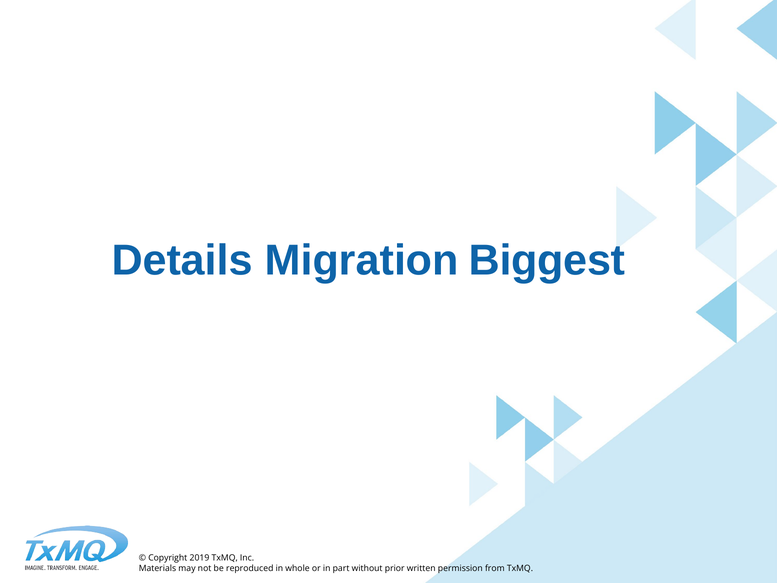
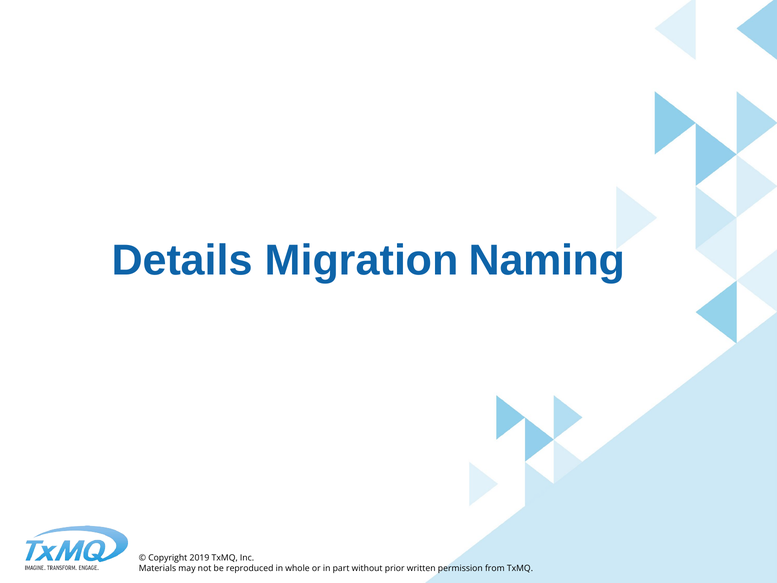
Biggest: Biggest -> Naming (547, 261)
